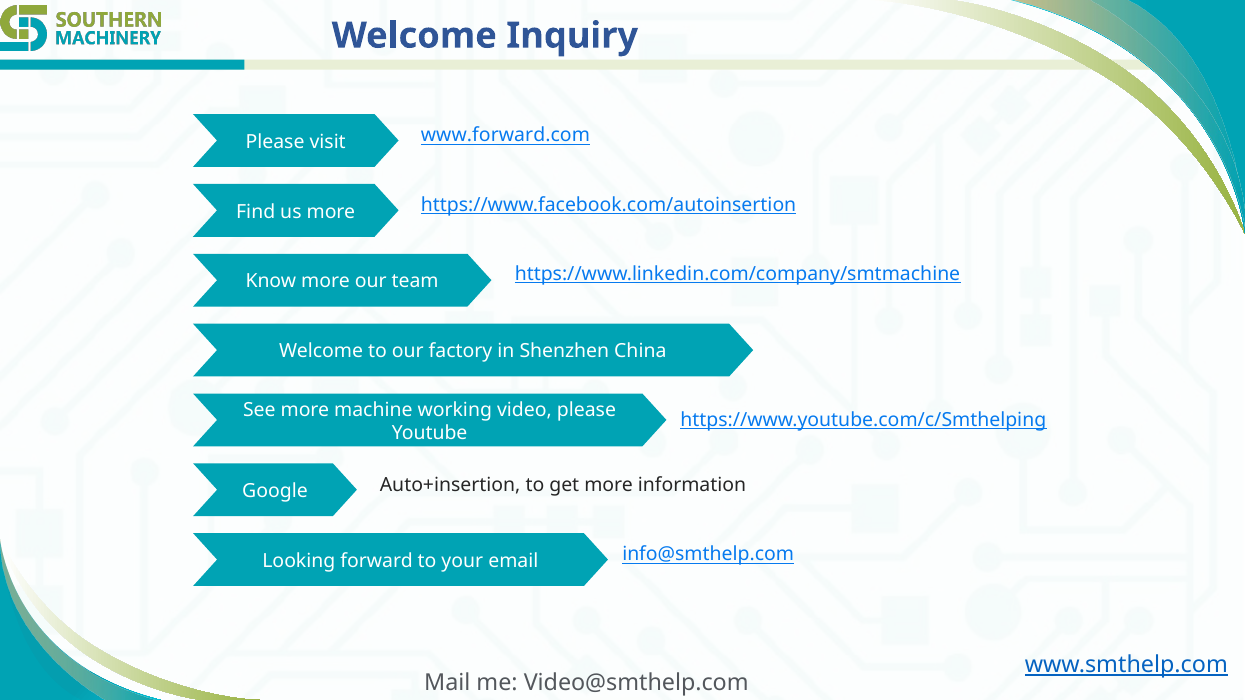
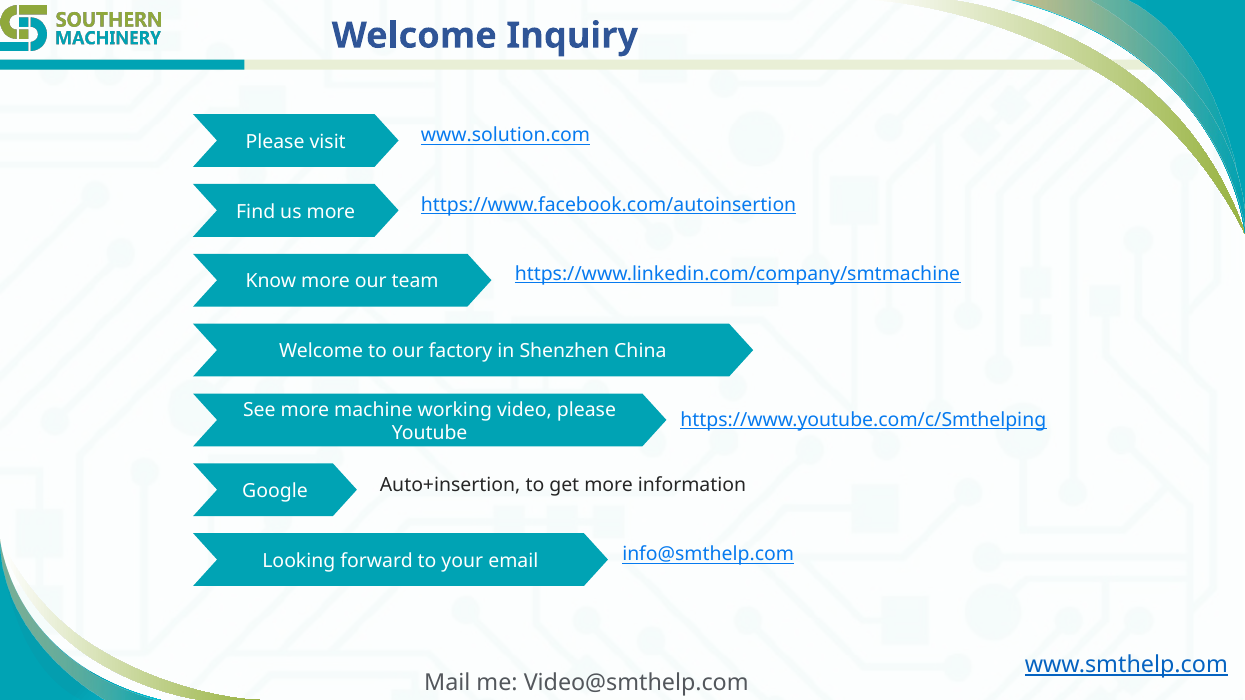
www.forward.com: www.forward.com -> www.solution.com (505, 136)
